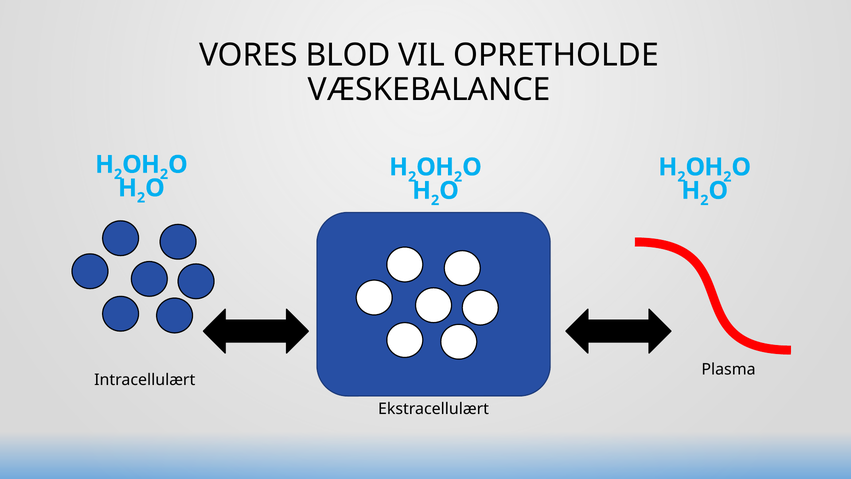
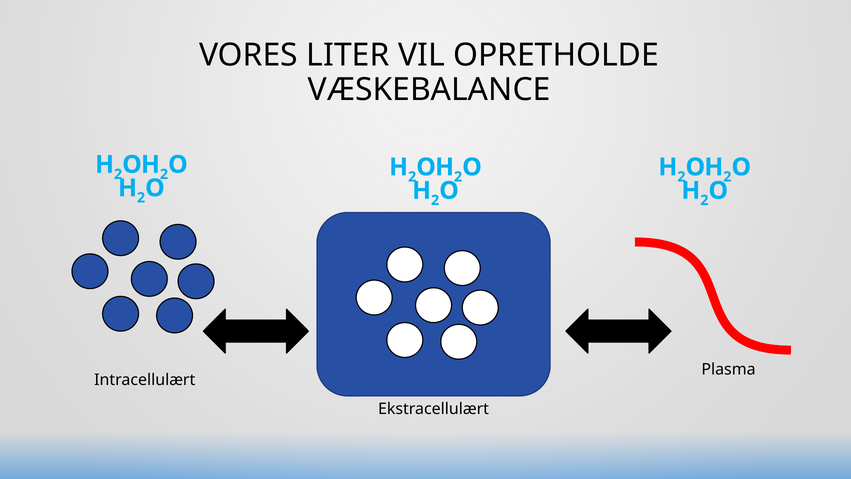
BLOD: BLOD -> LITER (348, 55)
